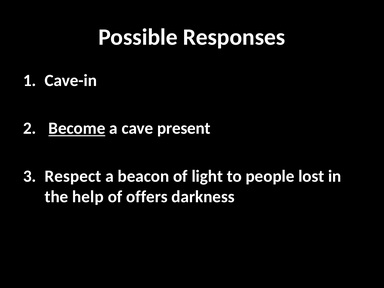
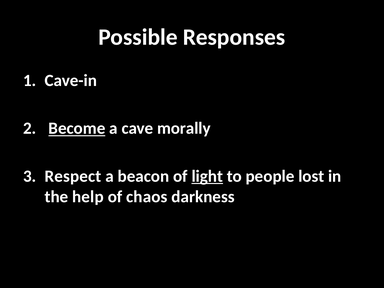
present: present -> morally (184, 128)
light underline: none -> present (207, 176)
offers: offers -> chaos (147, 197)
